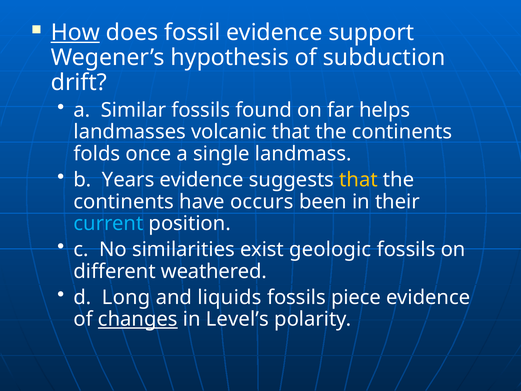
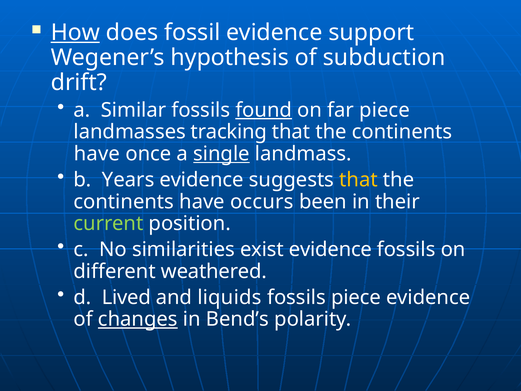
found underline: none -> present (264, 110)
far helps: helps -> piece (385, 110)
volcanic: volcanic -> tracking (229, 132)
folds: folds -> have (97, 154)
single underline: none -> present (222, 154)
current colour: light blue -> light green (109, 223)
exist geologic: geologic -> evidence (330, 249)
Long: Long -> Lived (126, 297)
Level’s: Level’s -> Bend’s (237, 319)
